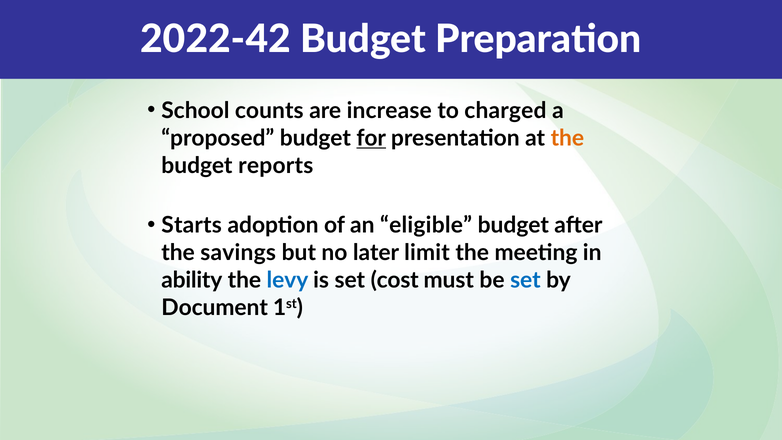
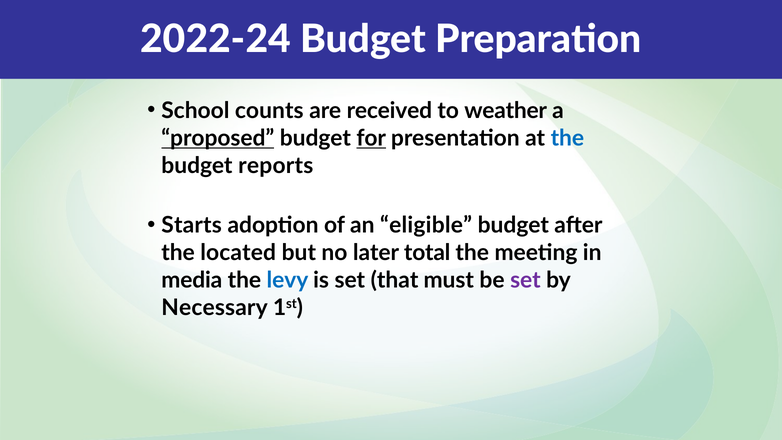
2022-42: 2022-42 -> 2022-24 (216, 39)
increase: increase -> received (389, 111)
charged: charged -> weather (506, 111)
proposed underline: none -> present (218, 138)
the colour: orange -> blue (567, 138)
savings: savings -> located (238, 253)
limit: limit -> total (427, 253)
ability: ability -> media (192, 280)
cost: cost -> that (395, 280)
set colour: blue -> purple (525, 280)
Document: Document -> Necessary (215, 308)
